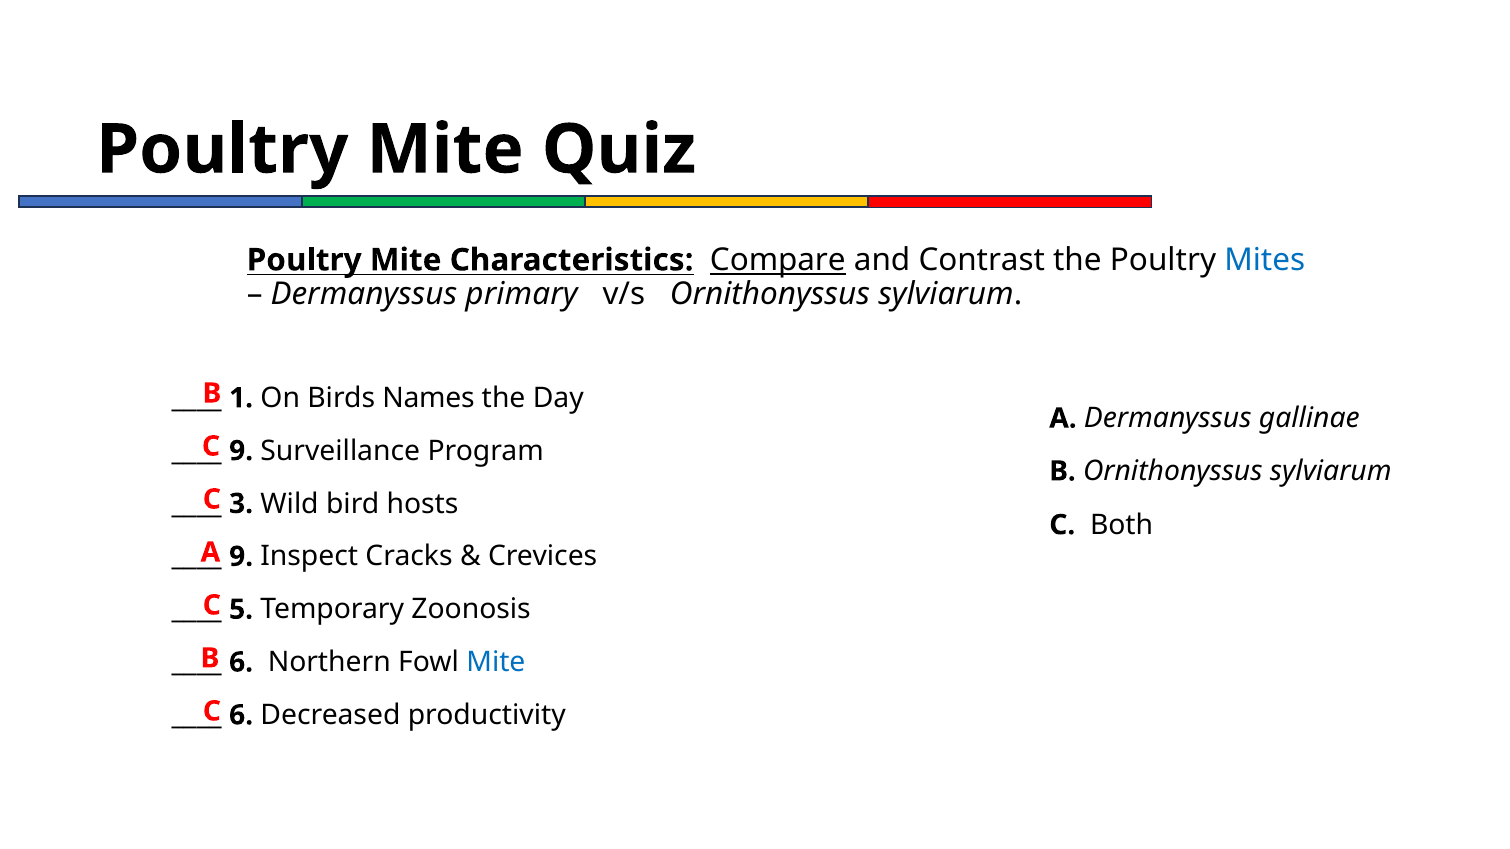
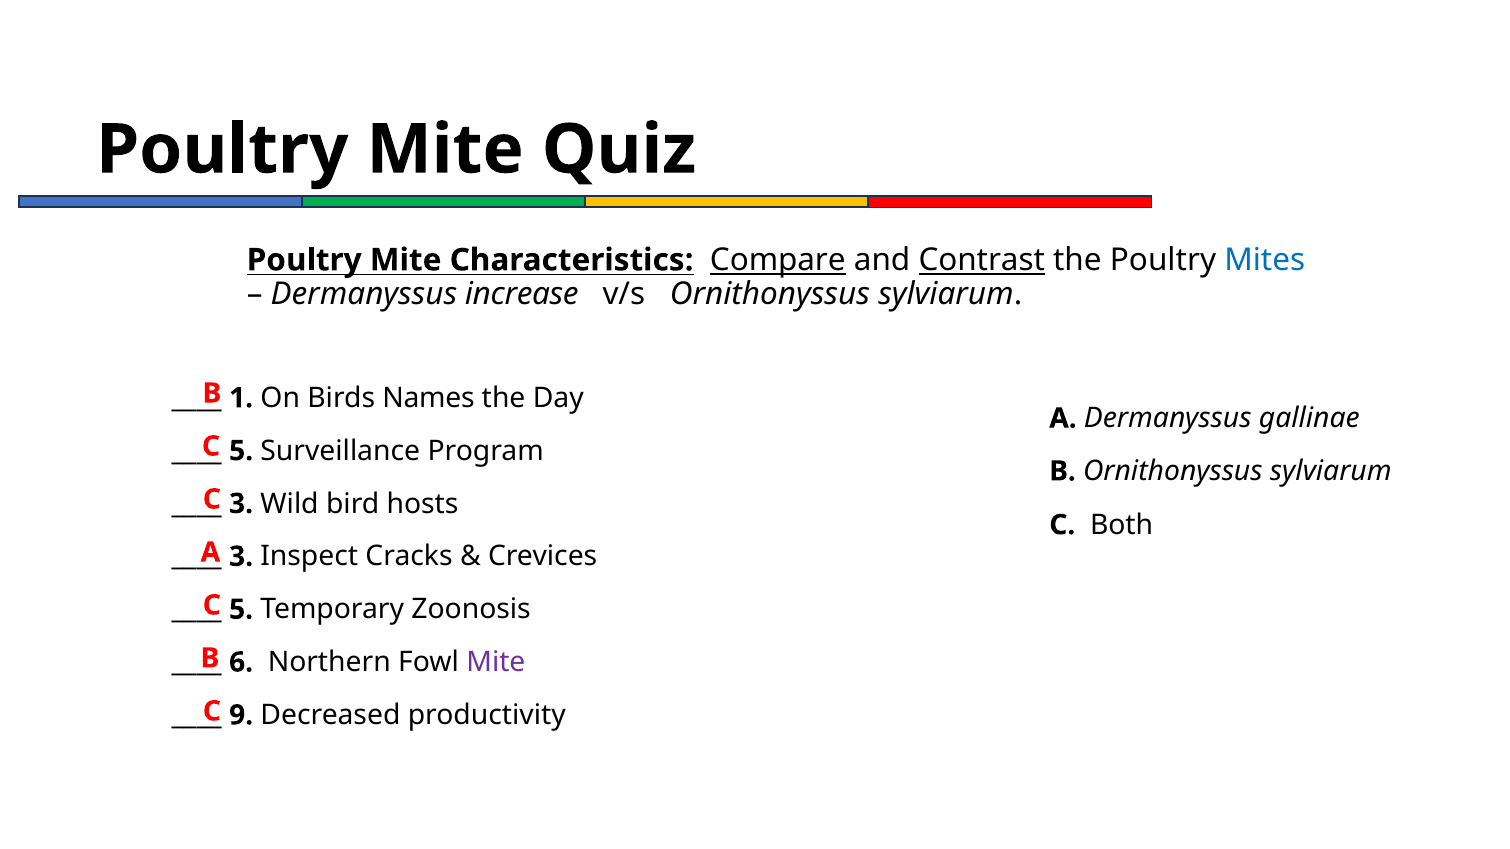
Contrast underline: none -> present (982, 260)
primary: primary -> increase (522, 294)
9: 9 -> 5 (241, 451)
9: 9 -> 3 (241, 557)
Mite colour: blue -> purple (496, 663)
6: 6 -> 9 (241, 715)
